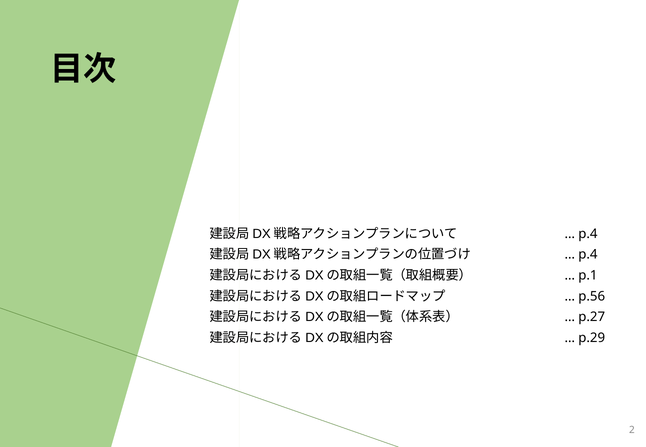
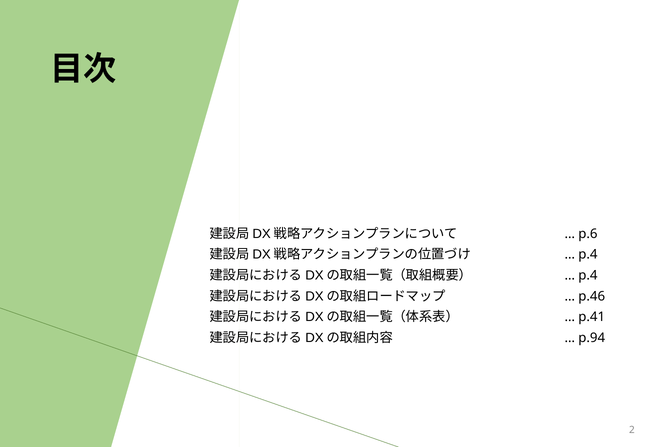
p.4: p.4 -> p.6 (588, 234)
p.1: p.1 -> p.4 (588, 275)
p.56: p.56 -> p.46 (592, 296)
p.27: p.27 -> p.41 (592, 317)
p.29: p.29 -> p.94 (592, 338)
